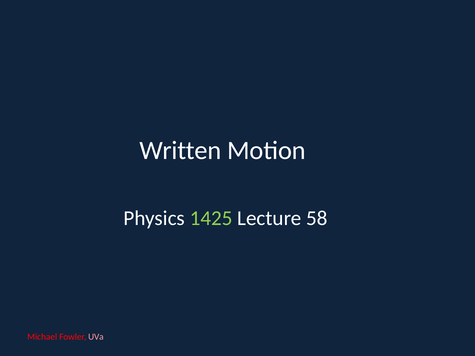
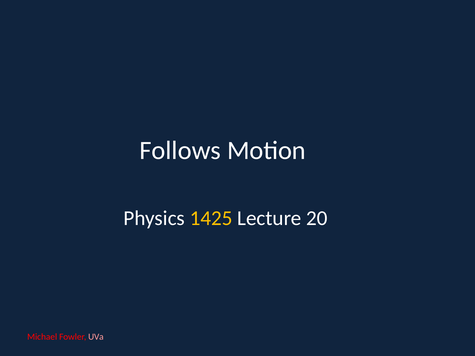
Written: Written -> Follows (180, 151)
1425 colour: light green -> yellow (211, 218)
58: 58 -> 20 (317, 218)
